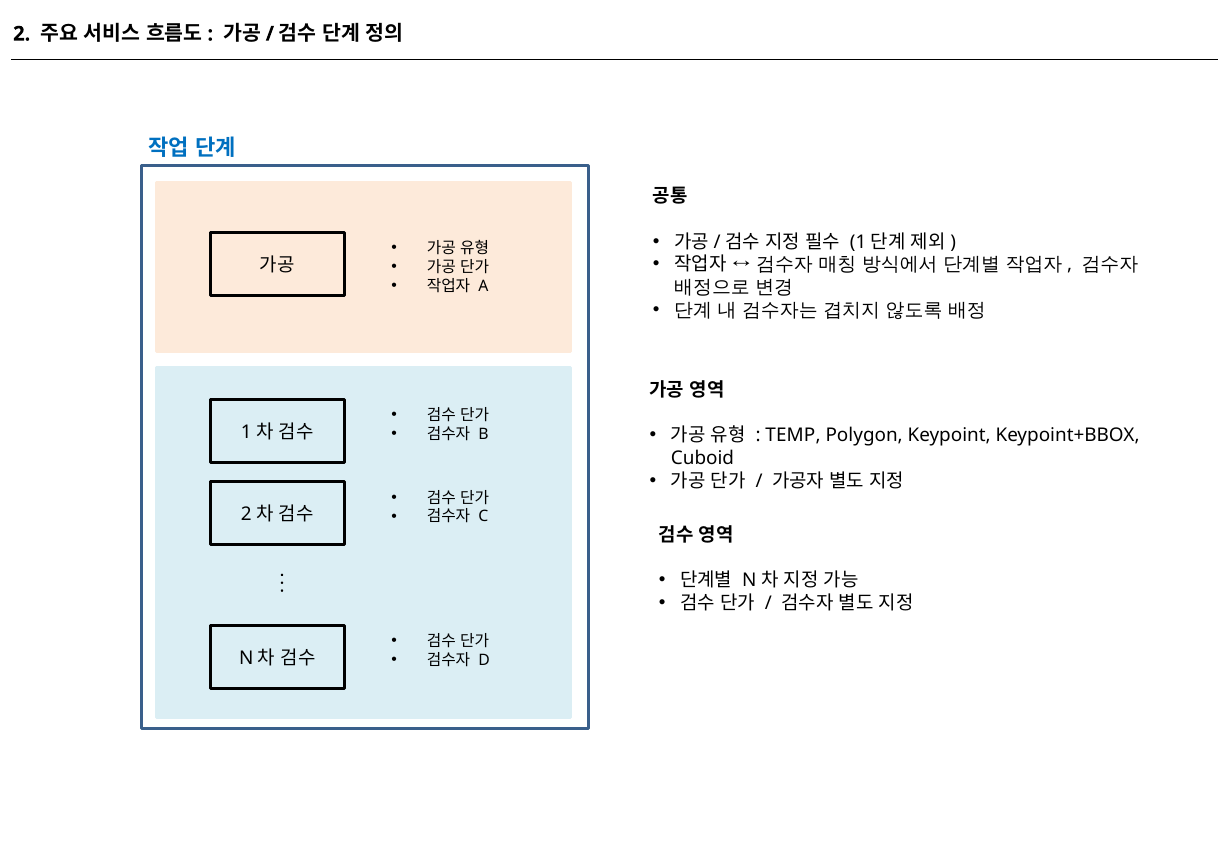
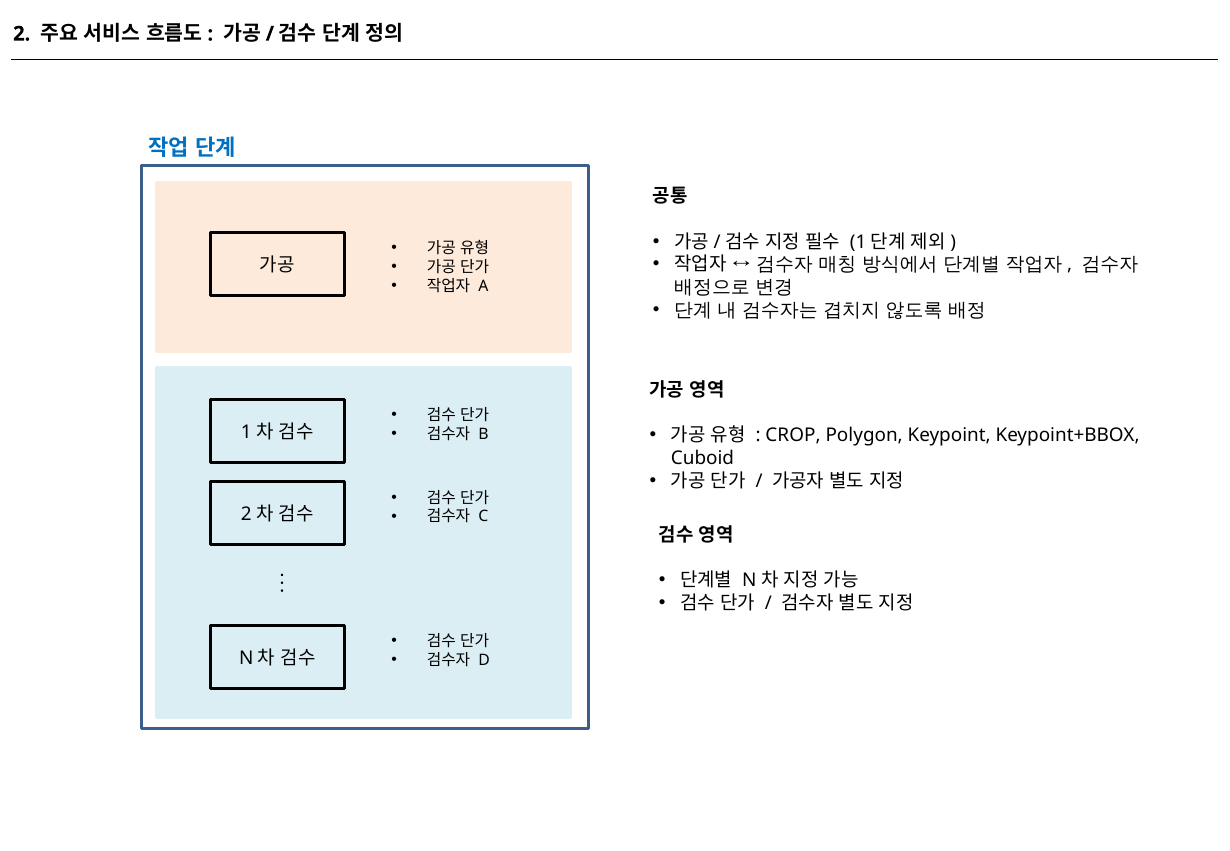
TEMP: TEMP -> CROP (793, 436)
